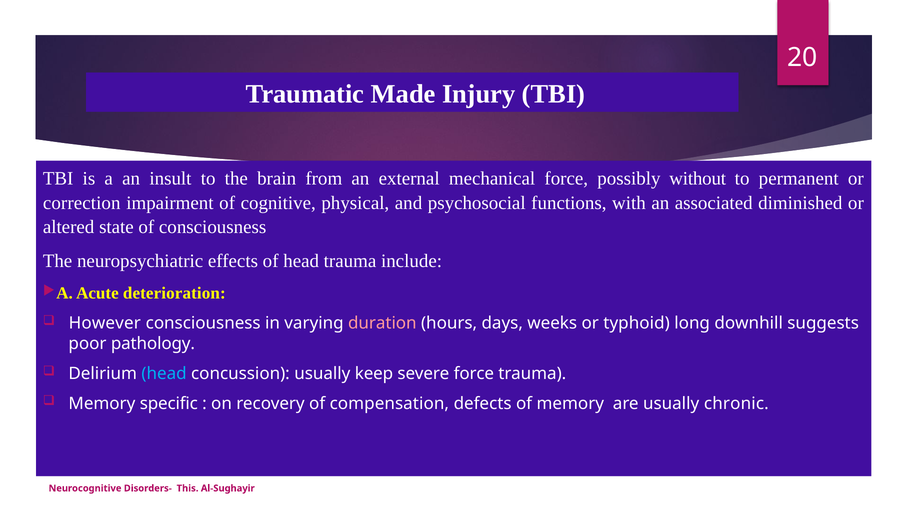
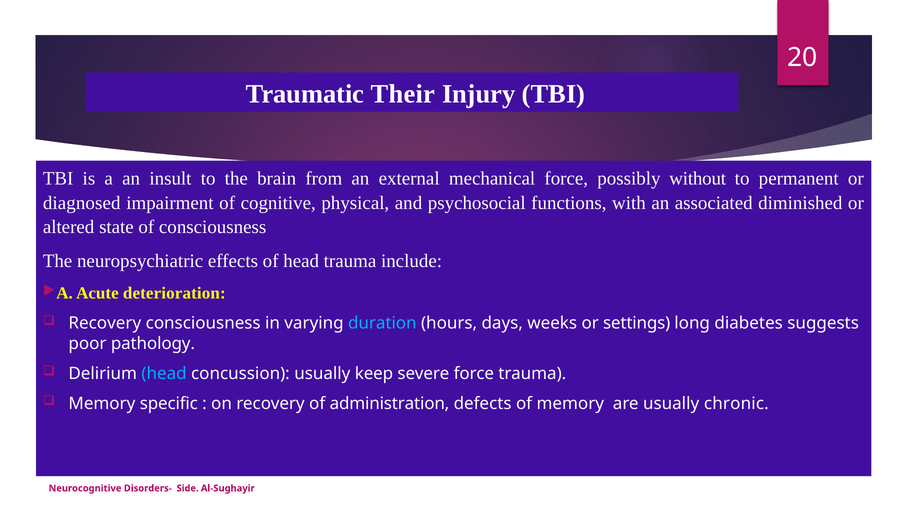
Made: Made -> Their (403, 94)
correction: correction -> diagnosed (82, 203)
However: However -> Recovery (105, 323)
duration colour: pink -> light blue (382, 323)
typhoid: typhoid -> settings (637, 323)
downhill: downhill -> diabetes (749, 323)
compensation: compensation -> administration (389, 403)
This: This -> Side (188, 488)
